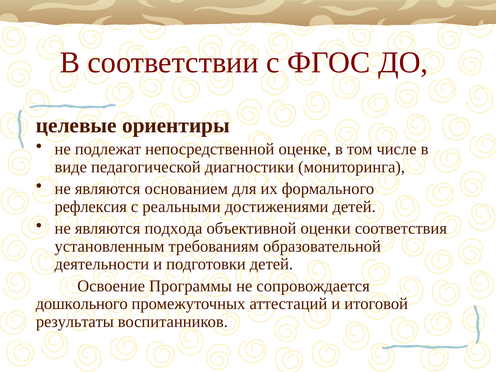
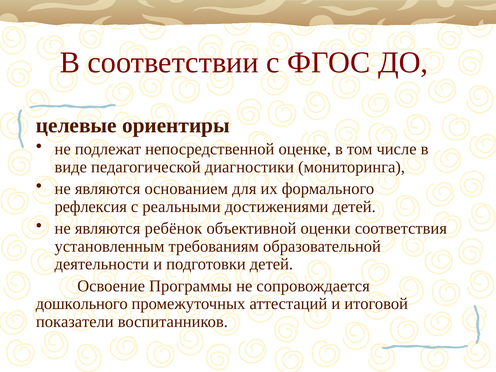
подхода: подхода -> ребёнок (173, 228)
результаты: результаты -> показатели (75, 322)
